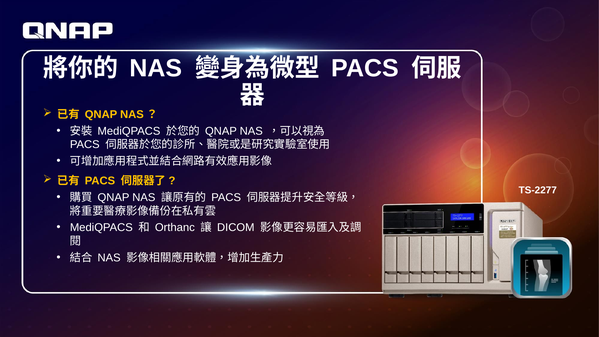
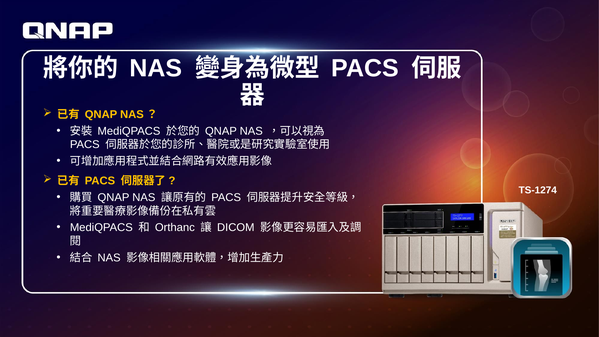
TS-2277: TS-2277 -> TS-1274 (538, 190)
